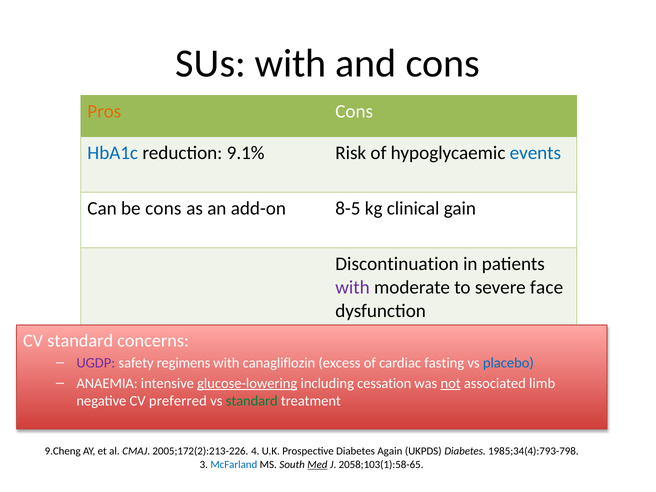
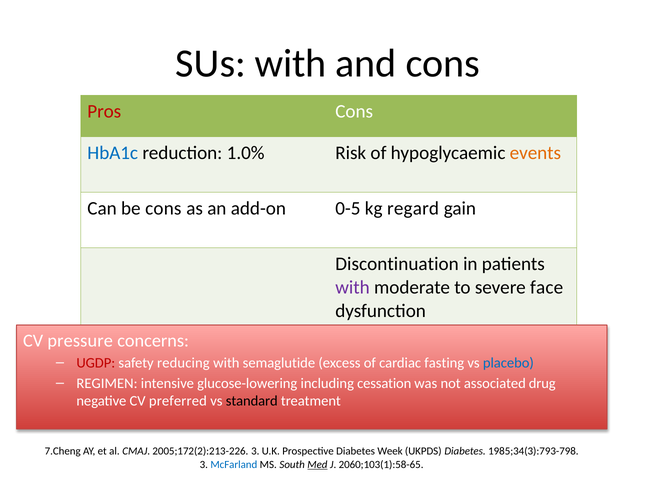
Pros colour: orange -> red (104, 112)
9.1%: 9.1% -> 1.0% (246, 153)
events colour: blue -> orange (535, 153)
8-5: 8-5 -> 0-5 (348, 208)
clinical: clinical -> regard (413, 208)
CV standard: standard -> pressure (80, 341)
UGDP colour: purple -> red (96, 363)
regimens: regimens -> reducing (183, 363)
canagliflozin: canagliflozin -> semaglutide (279, 363)
ANAEMIA: ANAEMIA -> REGIMEN (107, 383)
glucose-lowering underline: present -> none (247, 383)
not underline: present -> none (451, 383)
limb: limb -> drug (542, 383)
standard colour: green -> black (252, 401)
9.Cheng: 9.Cheng -> 7.Cheng (63, 451)
2005;172(2):213-226 4: 4 -> 3 (255, 451)
Again: Again -> Week (390, 451)
1985;34(4):793-798: 1985;34(4):793-798 -> 1985;34(3):793-798 (533, 451)
2058;103(1):58-65: 2058;103(1):58-65 -> 2060;103(1):58-65 (381, 464)
